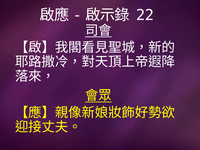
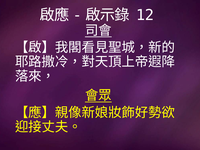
22: 22 -> 12 (145, 15)
